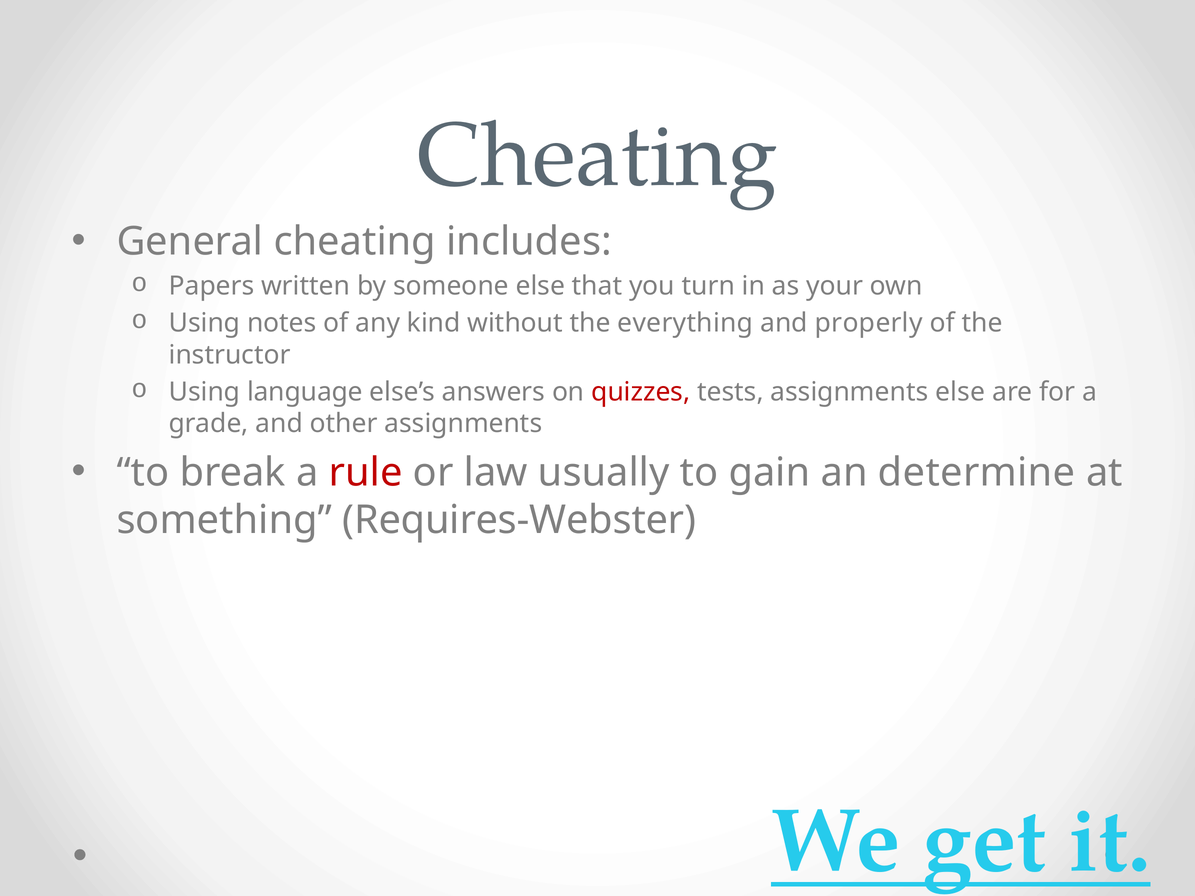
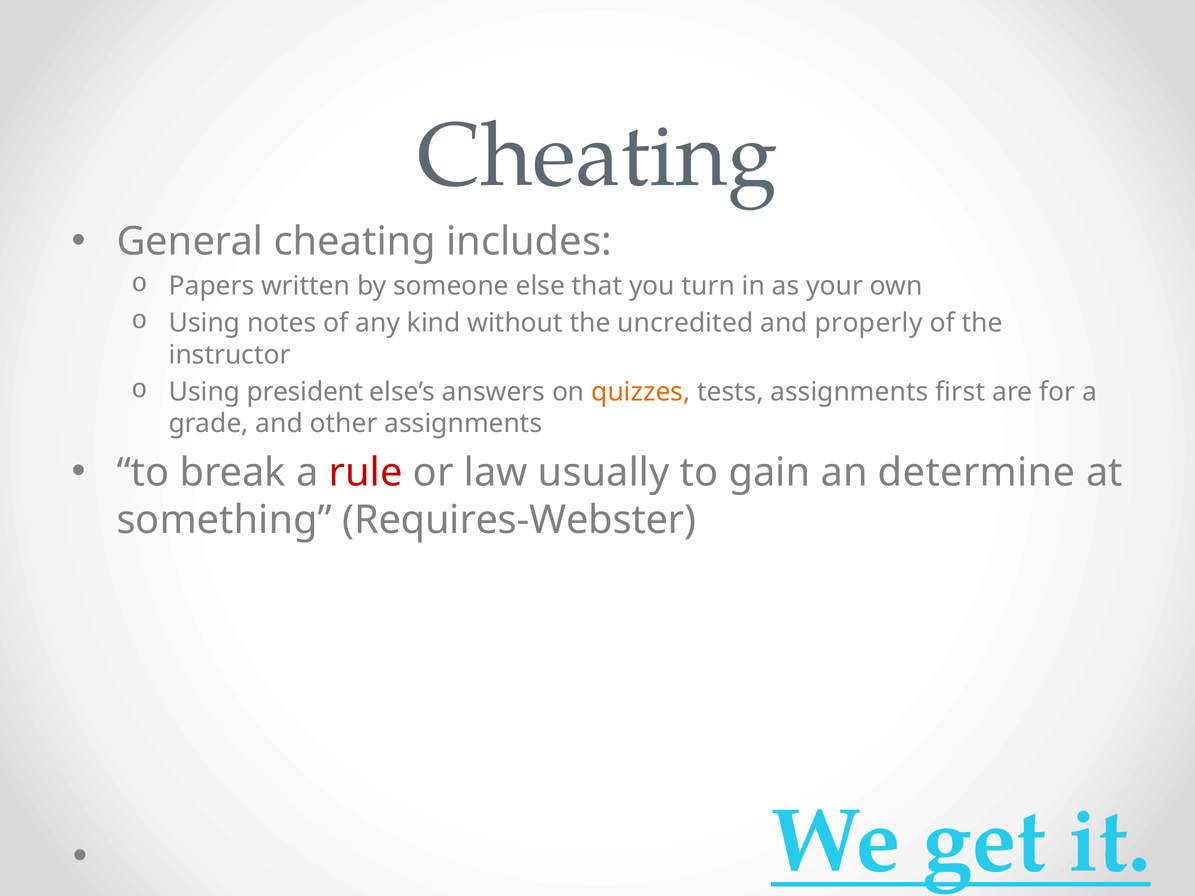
everything: everything -> uncredited (685, 323)
language: language -> president (305, 392)
quizzes colour: red -> orange (641, 392)
assignments else: else -> first (960, 392)
